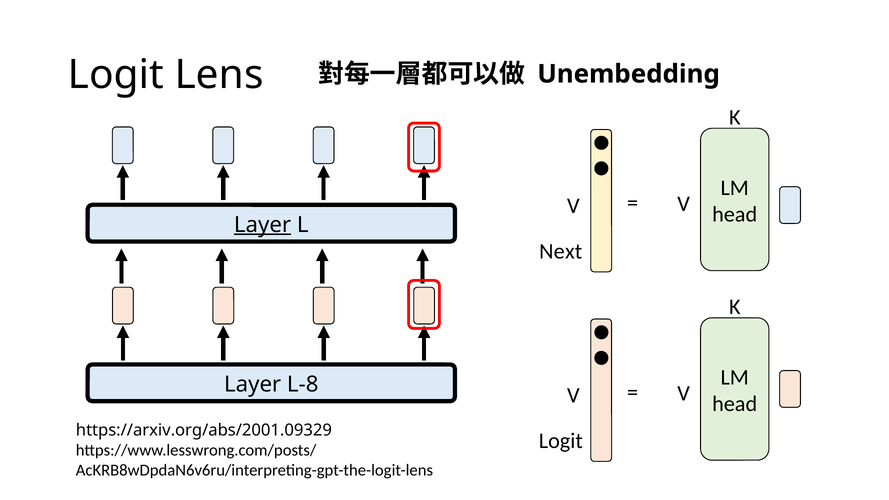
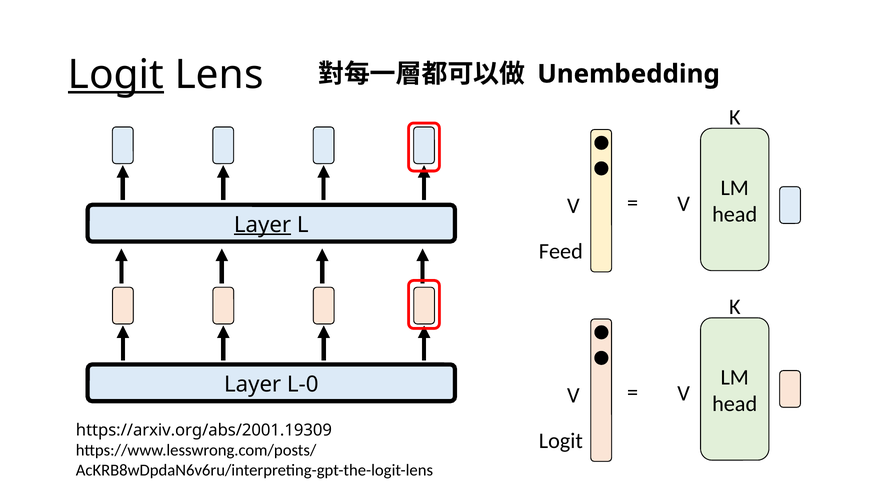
Logit underline: none -> present (116, 75)
Next: Next -> Feed (561, 251)
L-8: L-8 -> L-0 (303, 384)
https://arxiv.org/abs/2001.09329: https://arxiv.org/abs/2001.09329 -> https://arxiv.org/abs/2001.19309 (204, 430)
